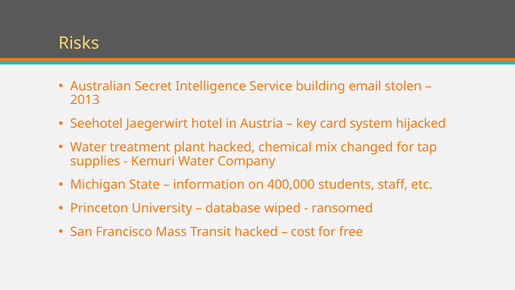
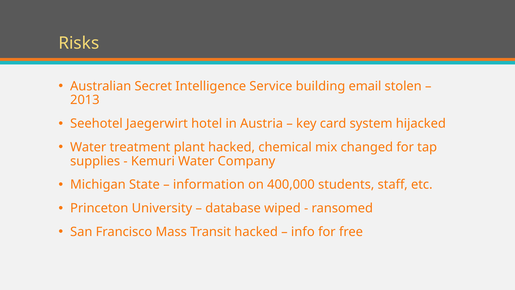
cost: cost -> info (303, 232)
